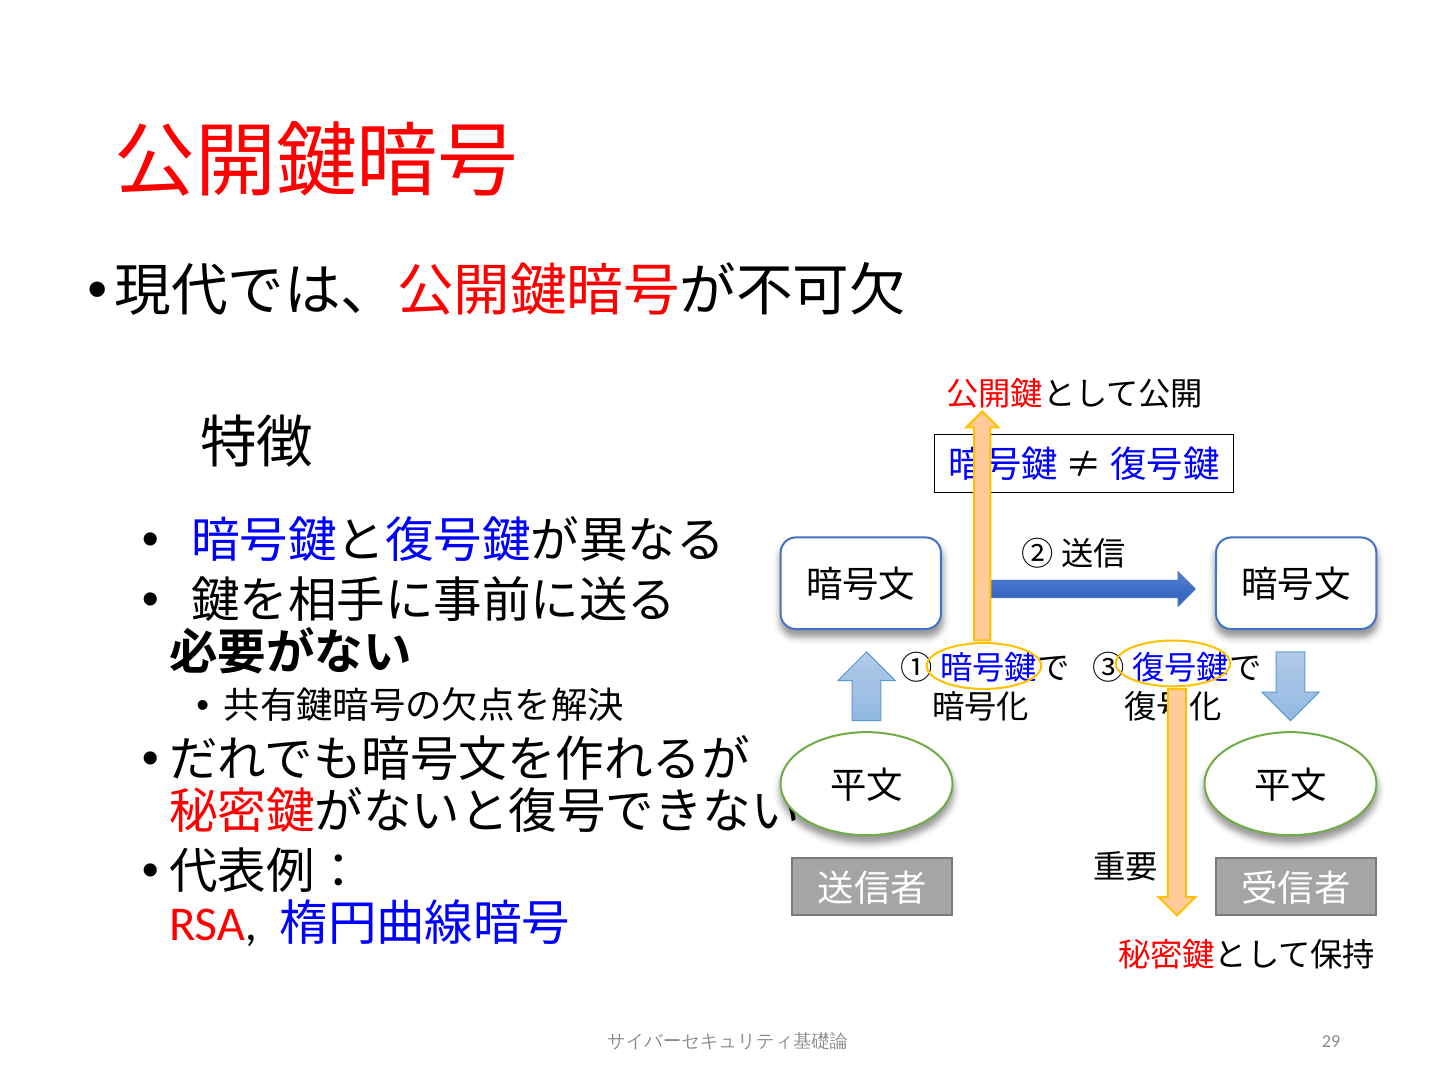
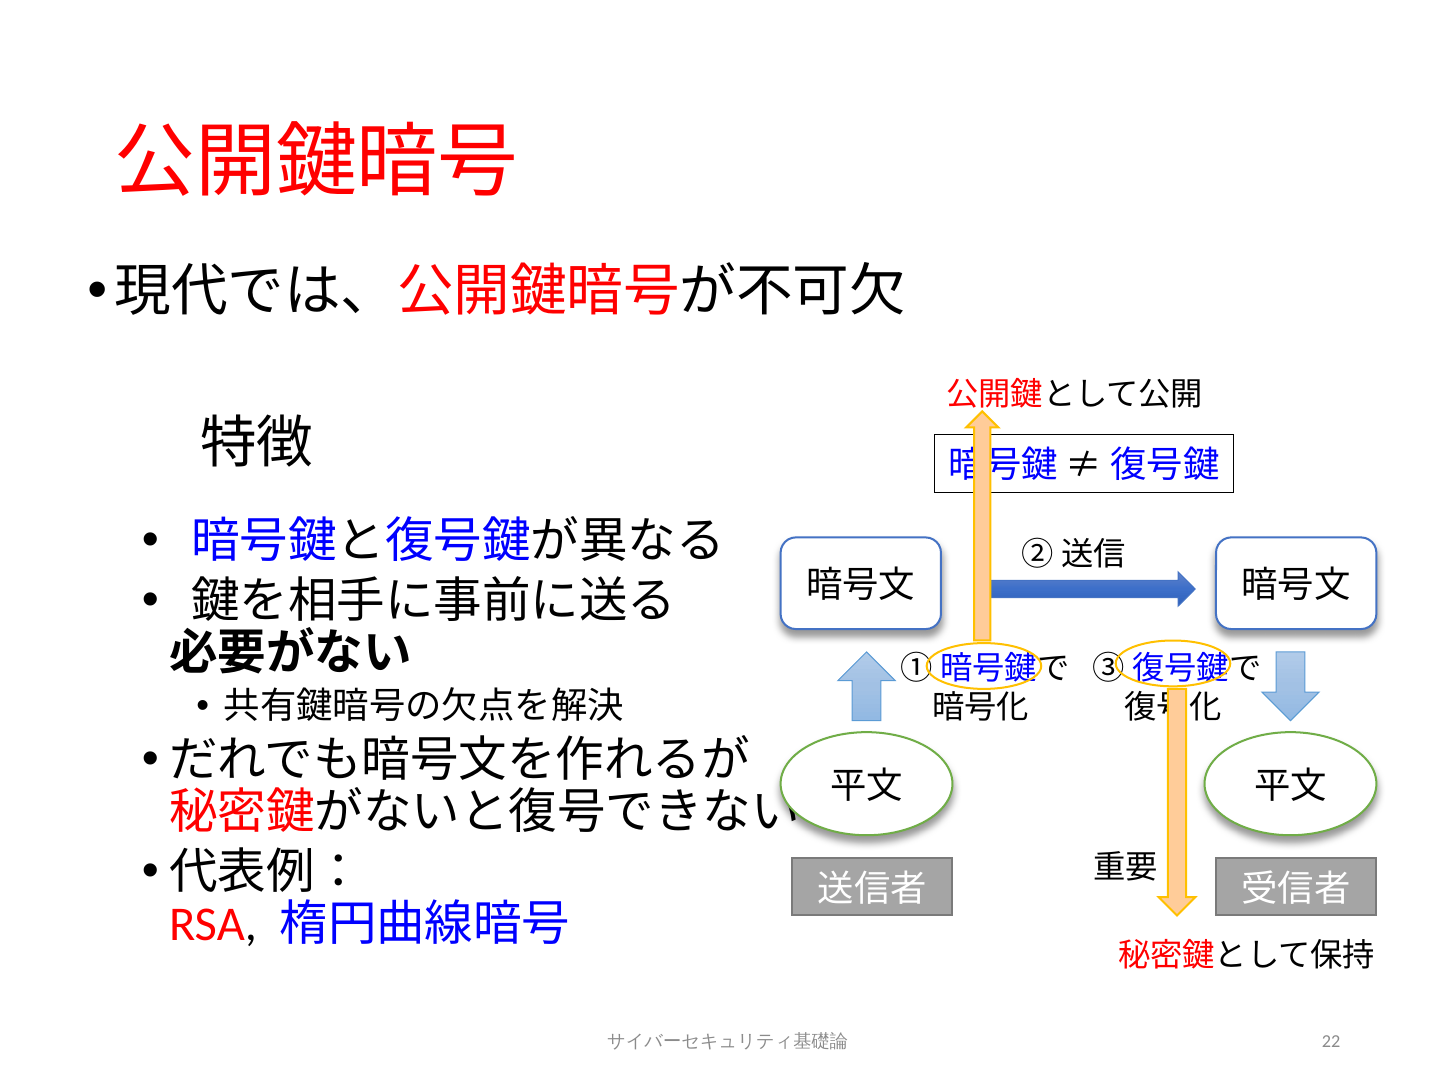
29: 29 -> 22 (1331, 1042)
